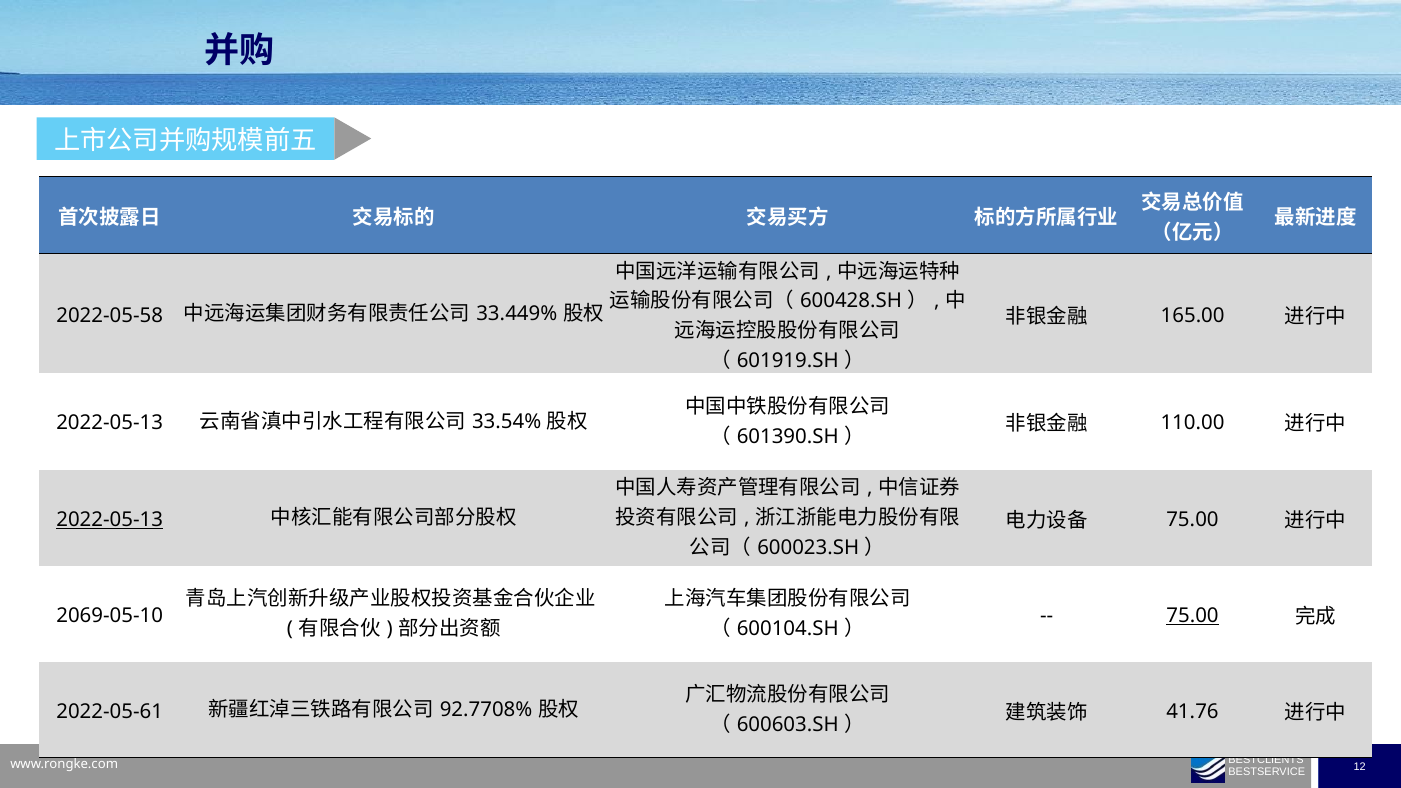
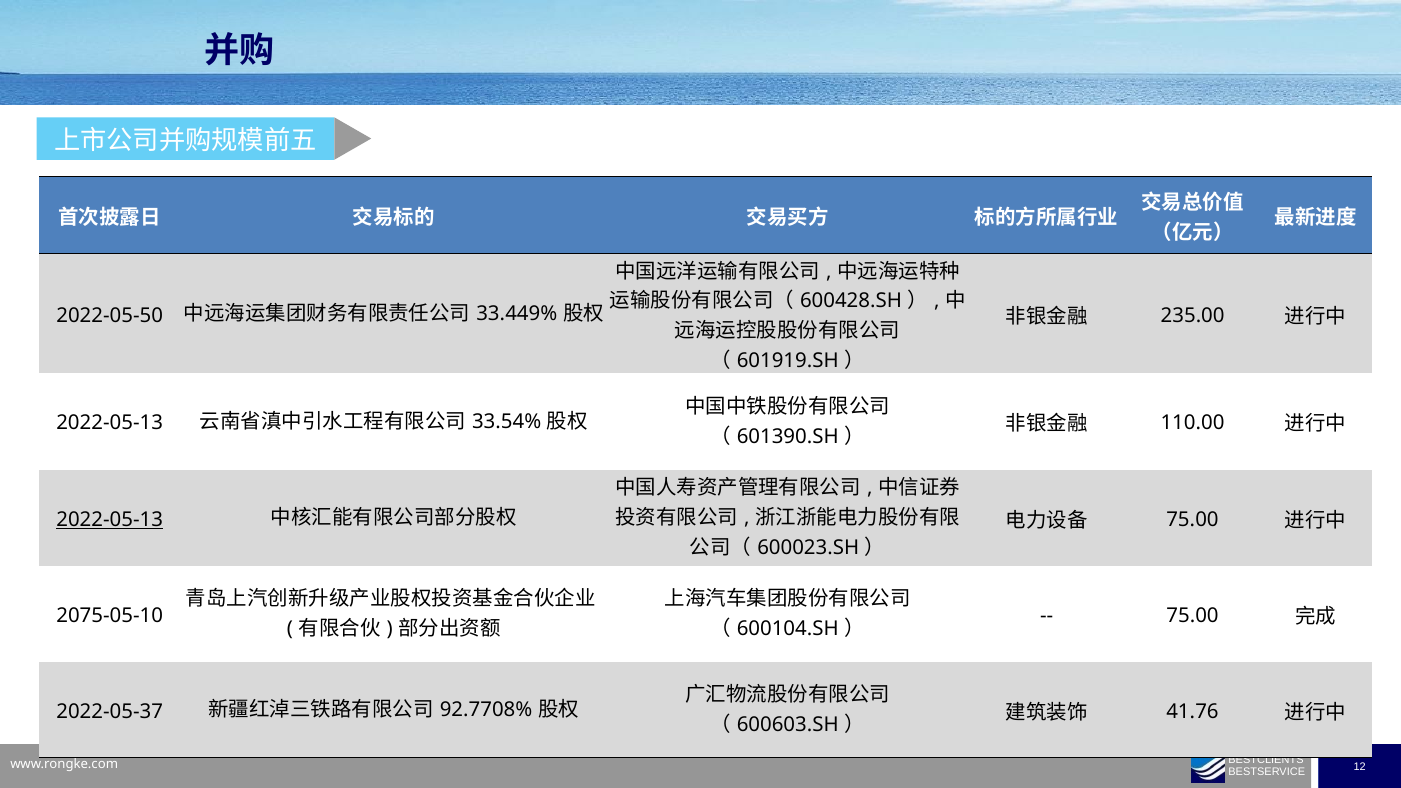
165.00: 165.00 -> 235.00 (1193, 315)
2022-05-58: 2022-05-58 -> 2022-05-50 (110, 315)
2069-05-10: 2069-05-10 -> 2075-05-10 (110, 615)
75.00 underline: present -> none (1193, 615)
2022-05-61: 2022-05-61 -> 2022-05-37 (110, 712)
